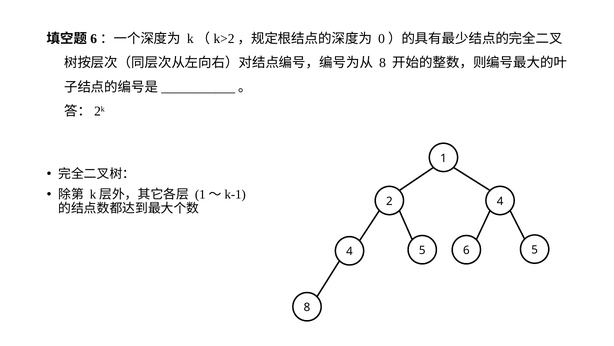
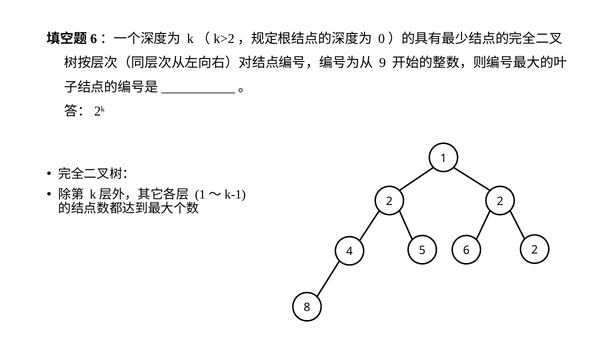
8: 8 -> 9 (383, 63)
2 4: 4 -> 2 (500, 201)
4 5: 5 -> 2 (535, 249)
